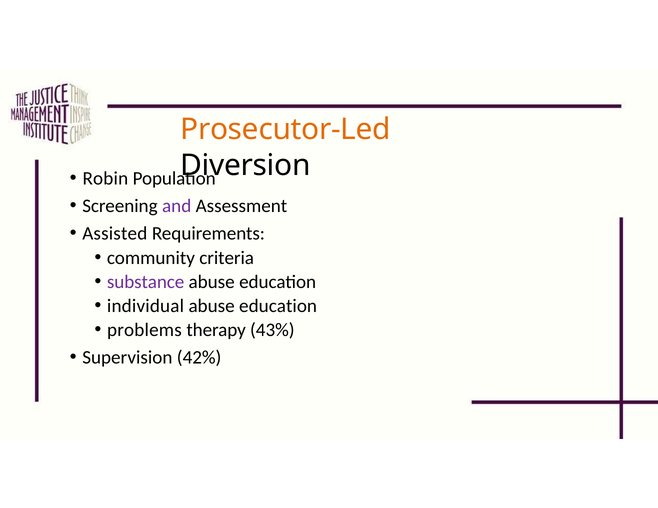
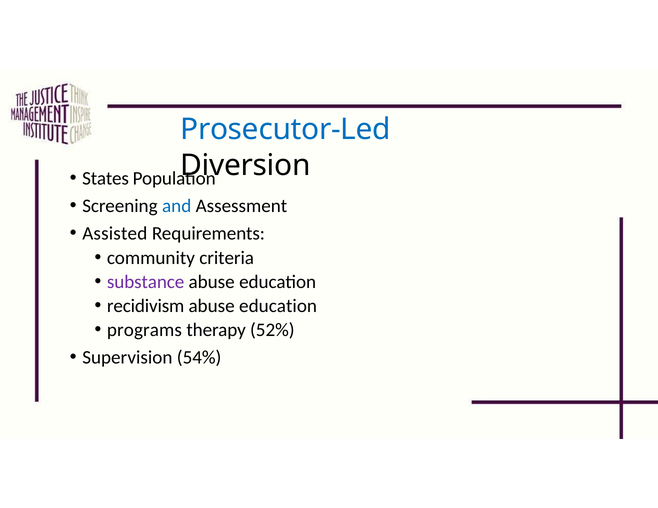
Prosecutor‐Led colour: orange -> blue (286, 130)
Robin: Robin -> States (106, 179)
and colour: purple -> blue (177, 206)
individual: individual -> recidivism (146, 306)
problems: problems -> programs (144, 330)
43%: 43% -> 52% (272, 330)
42%: 42% -> 54% (199, 358)
